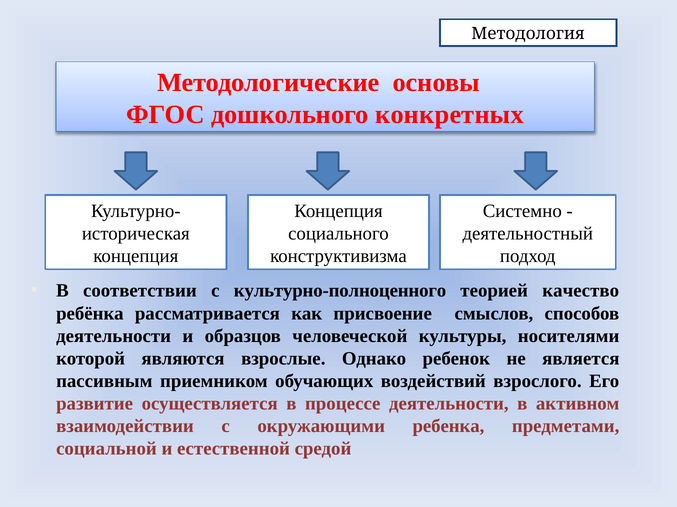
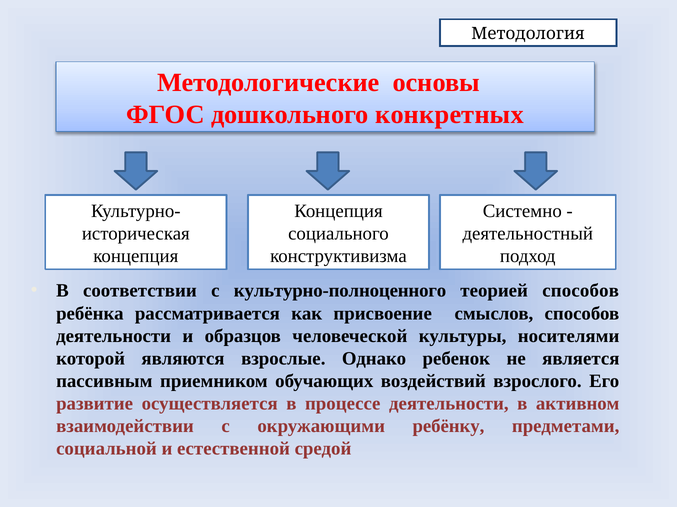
теорией качество: качество -> способов (581, 291)
ребенка: ребенка -> ребёнку (449, 427)
